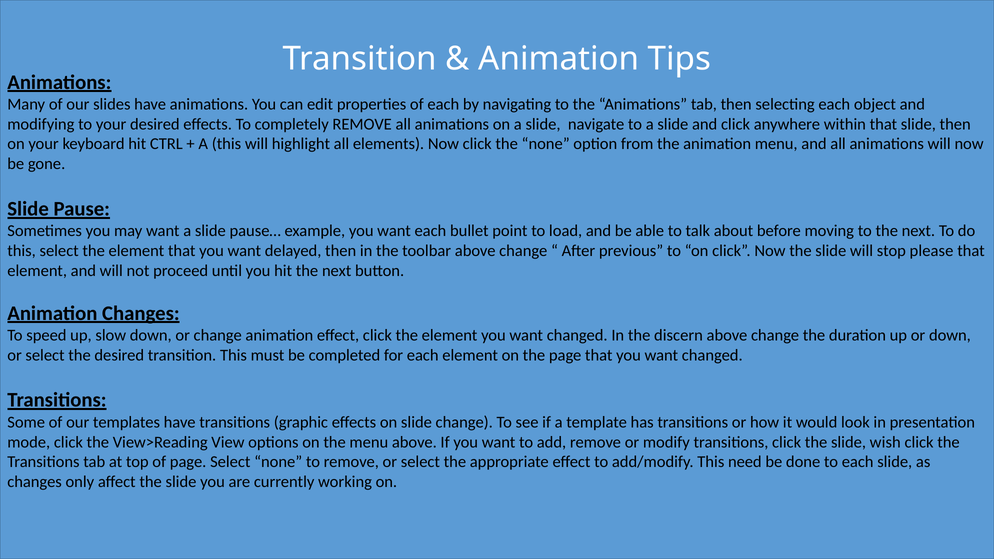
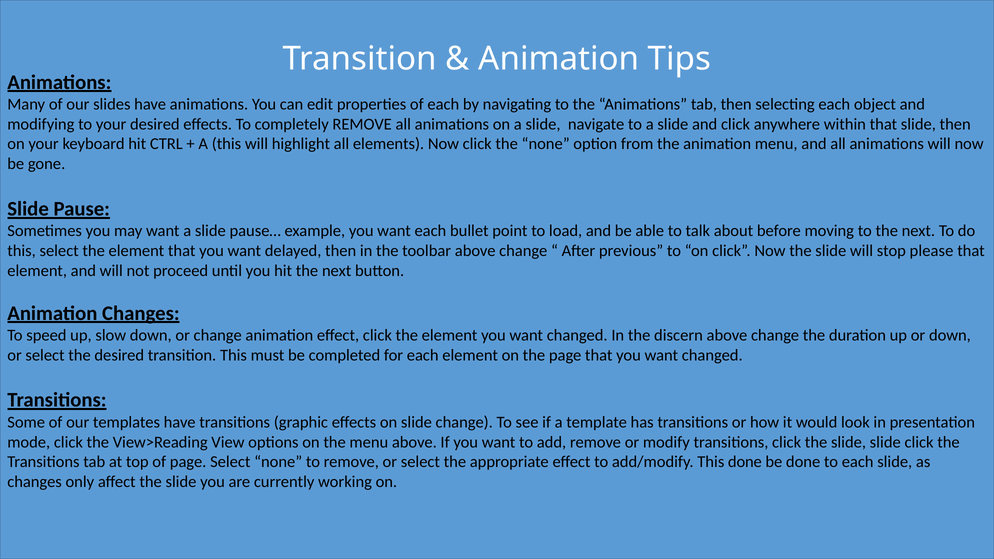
slide wish: wish -> slide (885, 442)
This need: need -> done (745, 462)
